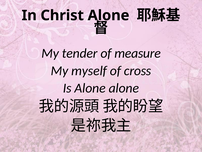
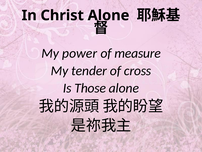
tender: tender -> power (80, 53)
myself: myself -> tender (89, 71)
Is Alone: Alone -> Those (90, 88)
